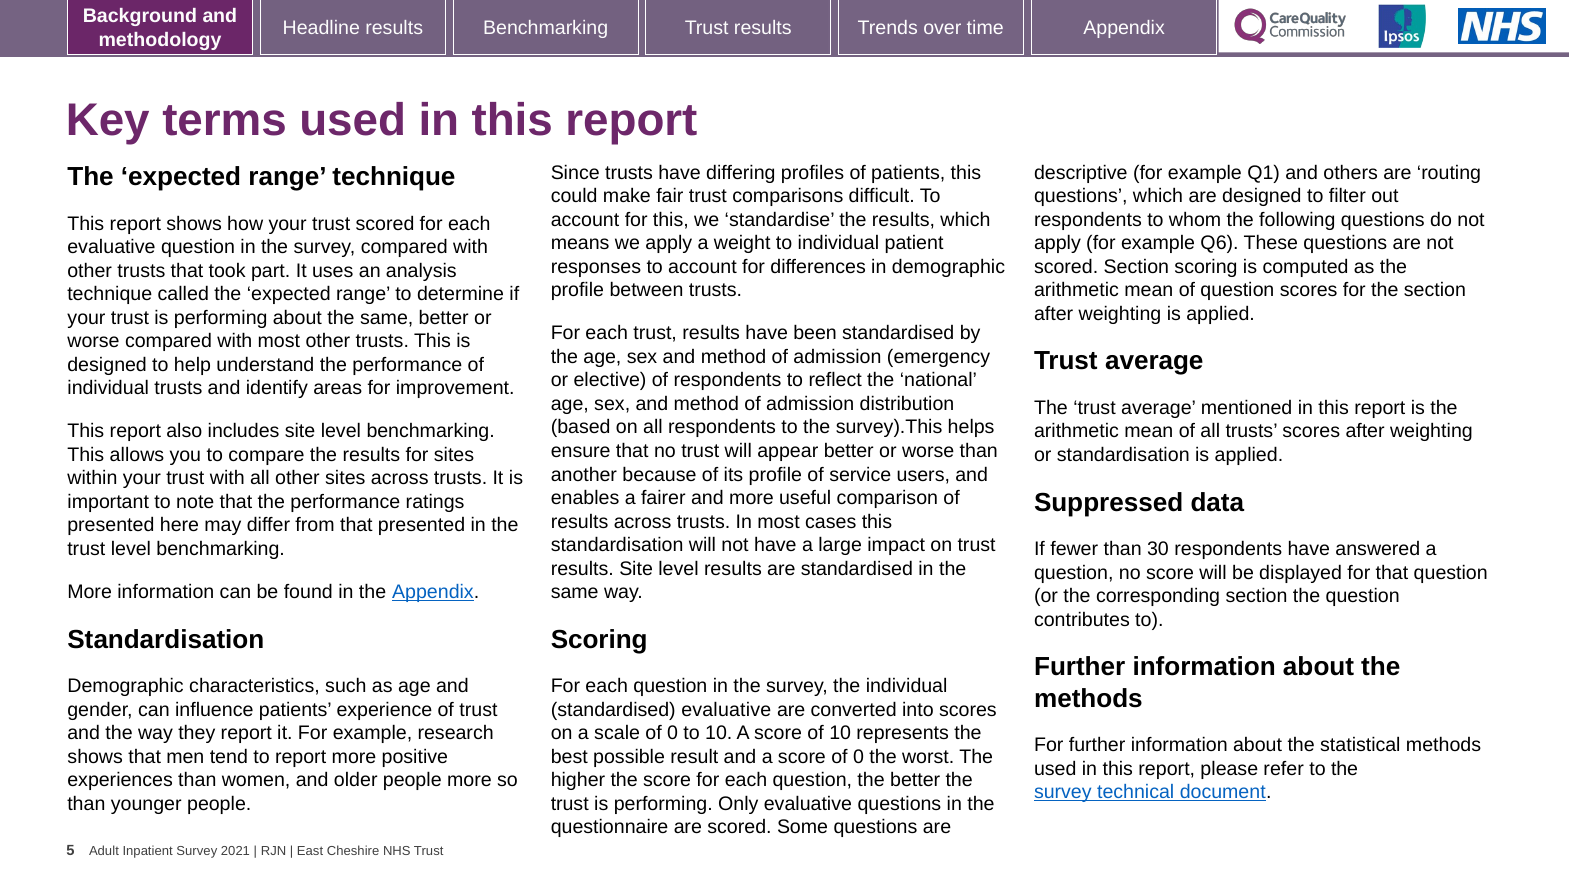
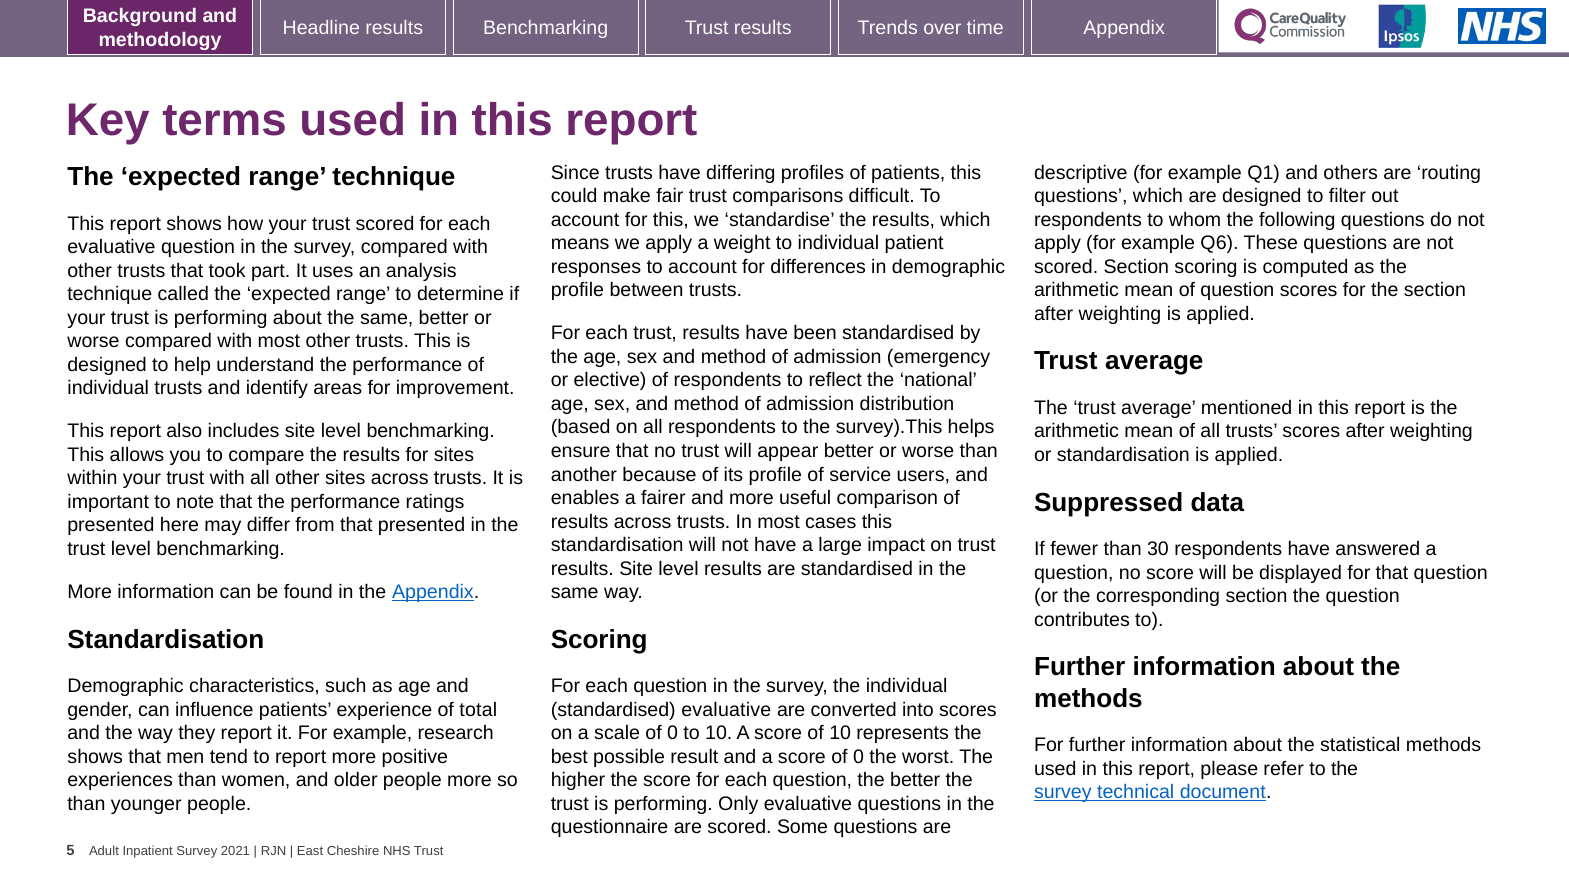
of trust: trust -> total (478, 710)
